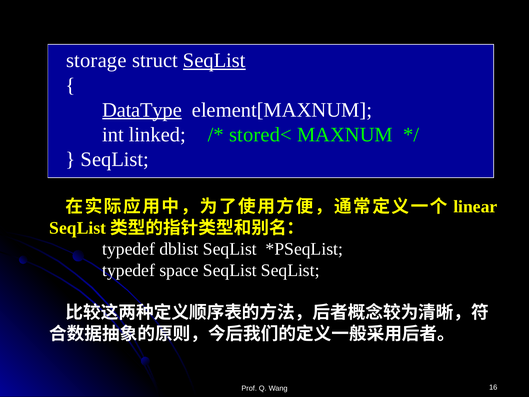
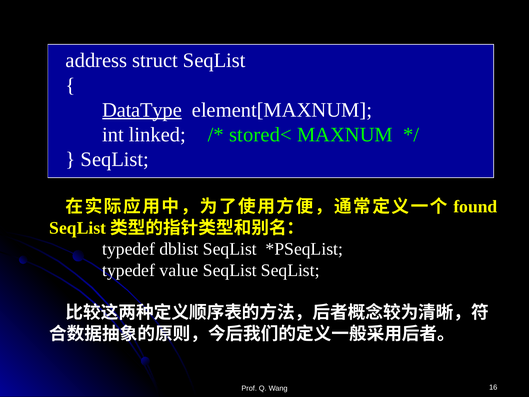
storage: storage -> address (96, 60)
SeqList underline: present -> none (214, 60)
linear: linear -> found (475, 207)
space: space -> value (179, 270)
